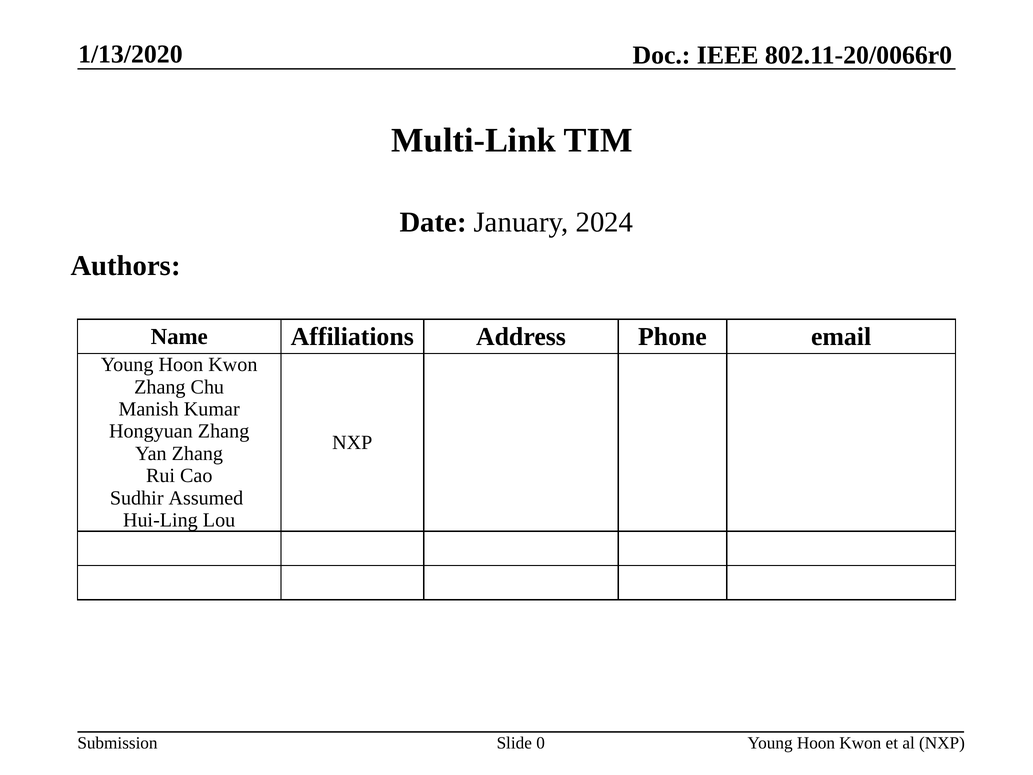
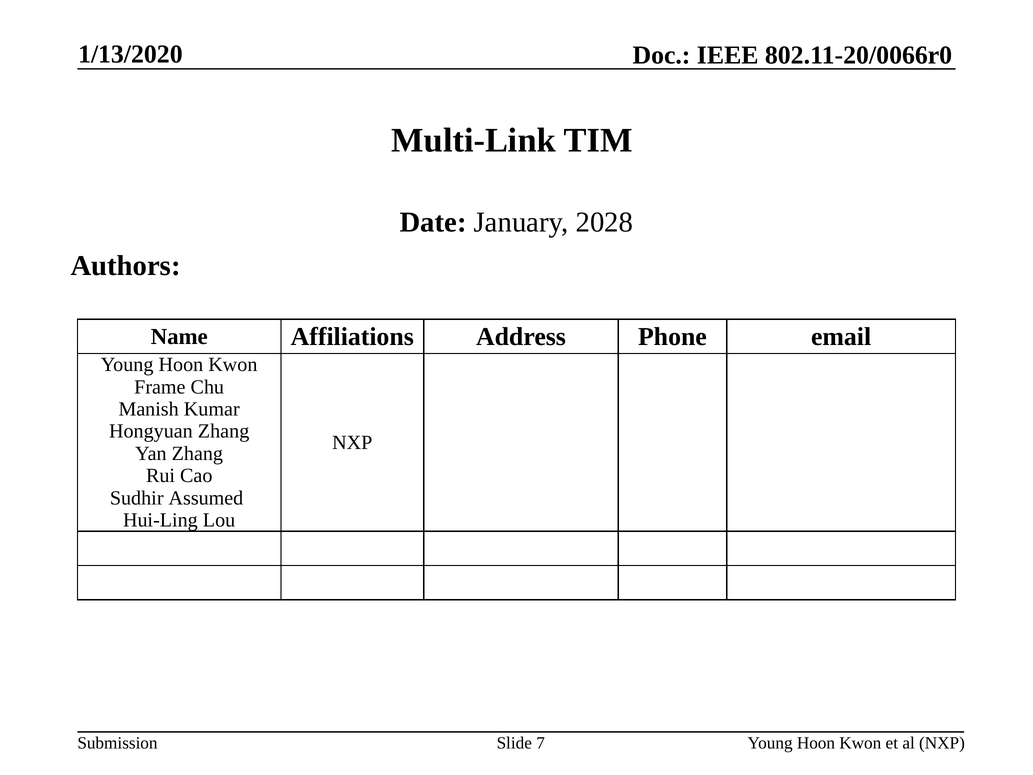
2024: 2024 -> 2028 (604, 222)
Zhang: Zhang -> Frame (160, 387)
0: 0 -> 7 (541, 743)
